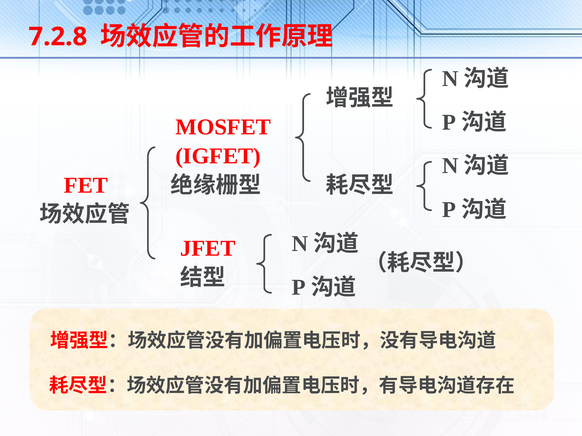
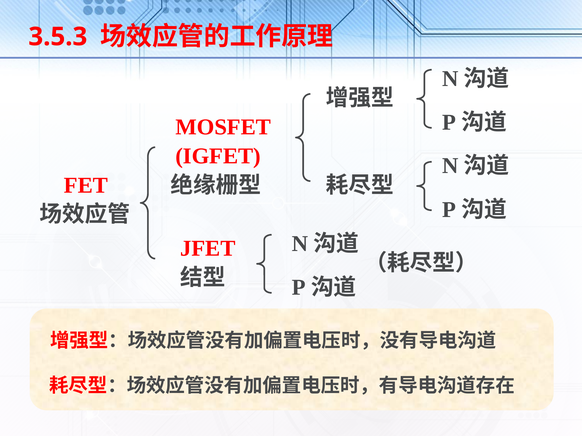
7.2.8: 7.2.8 -> 3.5.3 (58, 37)
